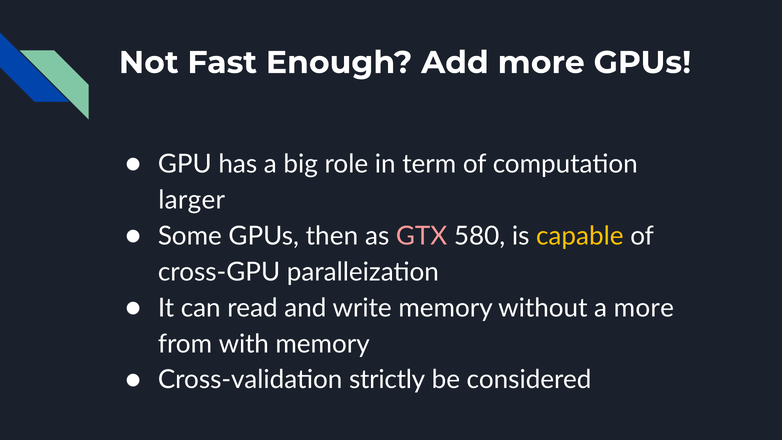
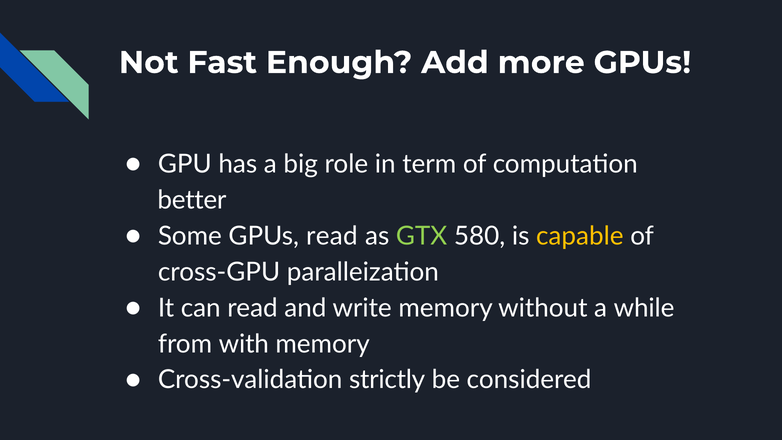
larger: larger -> better (192, 200)
GPUs then: then -> read (332, 236)
GTX colour: pink -> light green (422, 236)
a more: more -> while (644, 308)
